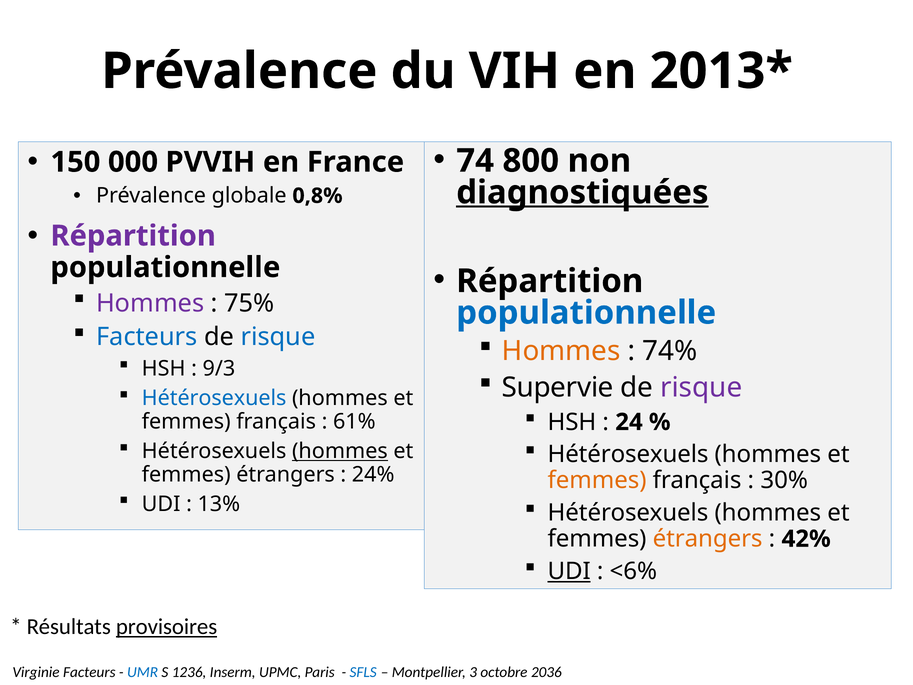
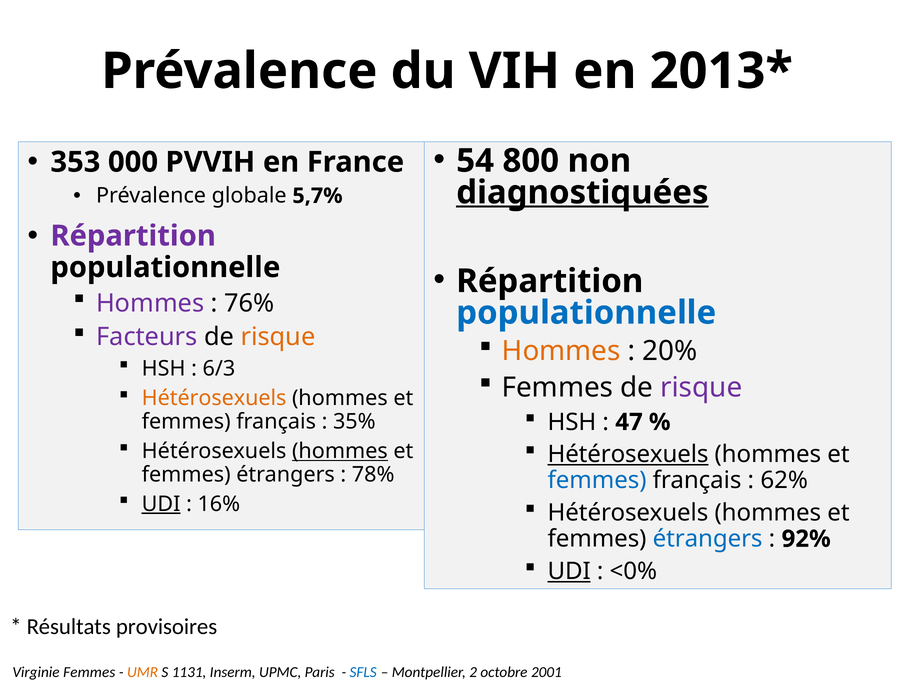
74: 74 -> 54 (475, 161)
150: 150 -> 353 (75, 162)
0,8%: 0,8% -> 5,7% (317, 196)
75%: 75% -> 76% (249, 303)
Facteurs colour: blue -> purple (147, 337)
risque colour: blue -> orange (278, 337)
74%: 74% -> 20% (670, 351)
9/3: 9/3 -> 6/3 (219, 368)
Supervie: Supervie -> Femmes (557, 388)
Hétérosexuels colour: blue -> orange (214, 398)
24: 24 -> 47 (629, 422)
61%: 61% -> 35% (354, 421)
Hétérosexuels underline: none -> present (628, 454)
24%: 24% -> 78% (373, 474)
femmes colour: orange -> blue (597, 480)
30%: 30% -> 62% (784, 480)
UDI underline: none -> present (161, 504)
13%: 13% -> 16% (219, 504)
étrangers colour: orange -> blue (708, 539)
42%: 42% -> 92% (806, 539)
<6%: <6% -> <0% (633, 571)
provisoires underline: present -> none (167, 627)
Virginie Facteurs: Facteurs -> Femmes (89, 672)
UMR colour: blue -> orange (143, 672)
1236: 1236 -> 1131 (189, 672)
3: 3 -> 2 (473, 672)
2036: 2036 -> 2001 (546, 672)
